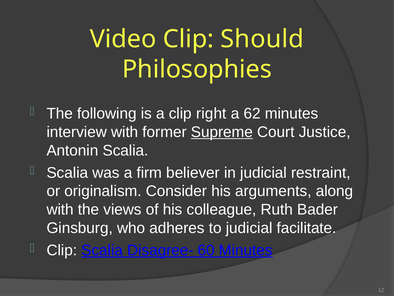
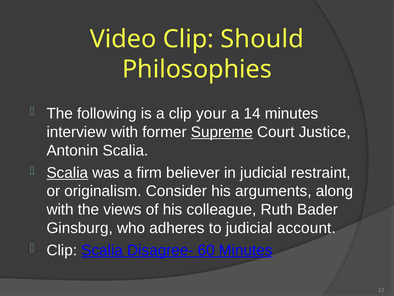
right: right -> your (211, 113)
62: 62 -> 14 (252, 113)
Scalia underline: none -> present (67, 172)
facilitate: facilitate -> account (306, 228)
